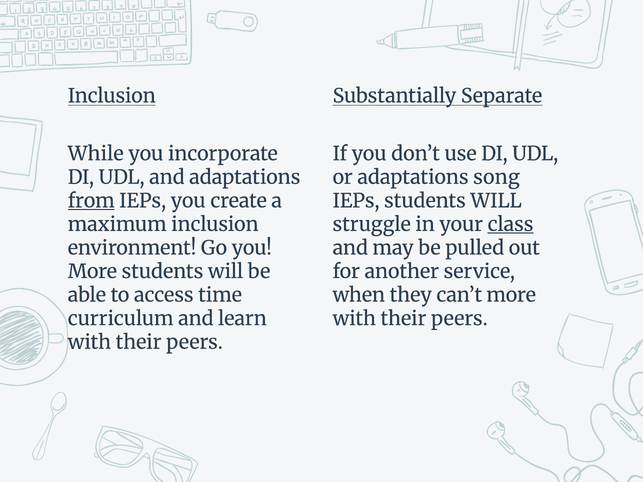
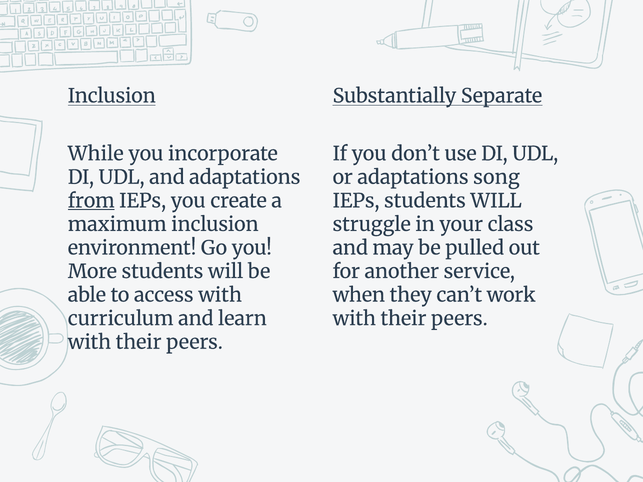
class underline: present -> none (511, 225)
access time: time -> with (220, 295)
can’t more: more -> work (511, 295)
